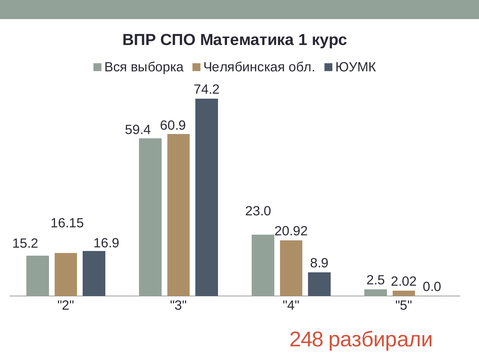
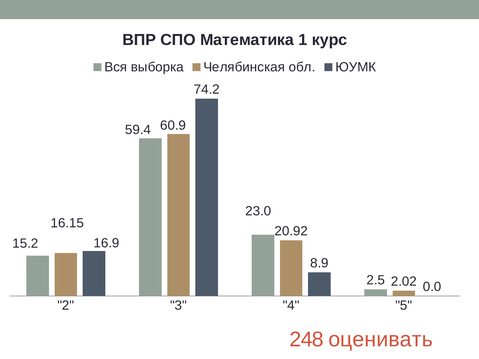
разбирали: разбирали -> оценивать (381, 340)
